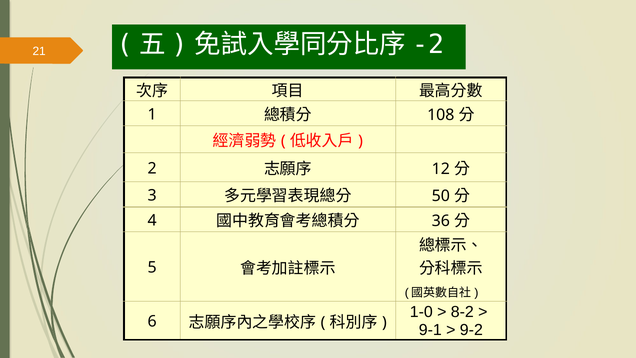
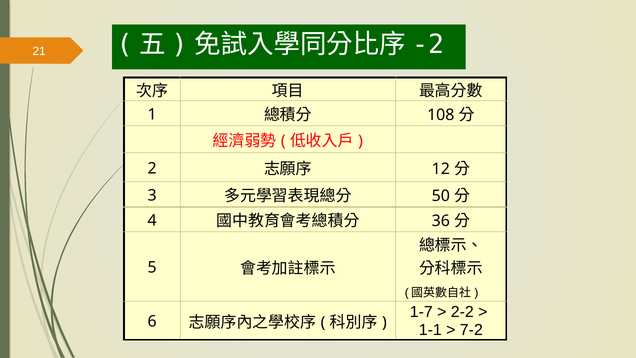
1-0: 1-0 -> 1-7 (421, 312)
8-2: 8-2 -> 2-2 (462, 312)
9-1: 9-1 -> 1-1 (430, 330)
9-2: 9-2 -> 7-2 (471, 330)
